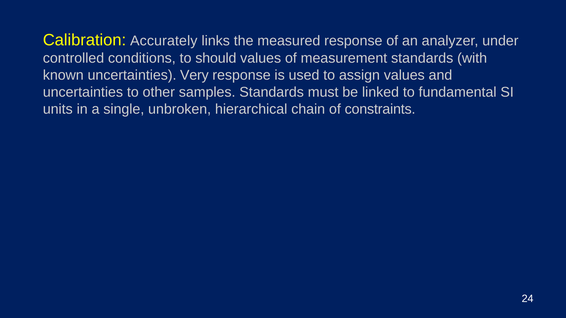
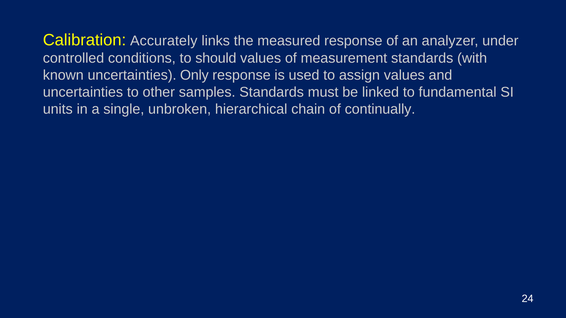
Very: Very -> Only (194, 75)
constraints: constraints -> continually (380, 109)
